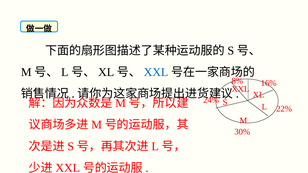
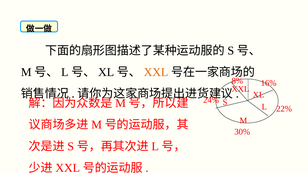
XXL colour: blue -> orange (156, 72)
